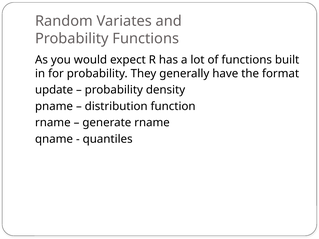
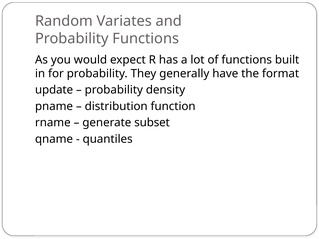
generate rname: rname -> subset (152, 123)
